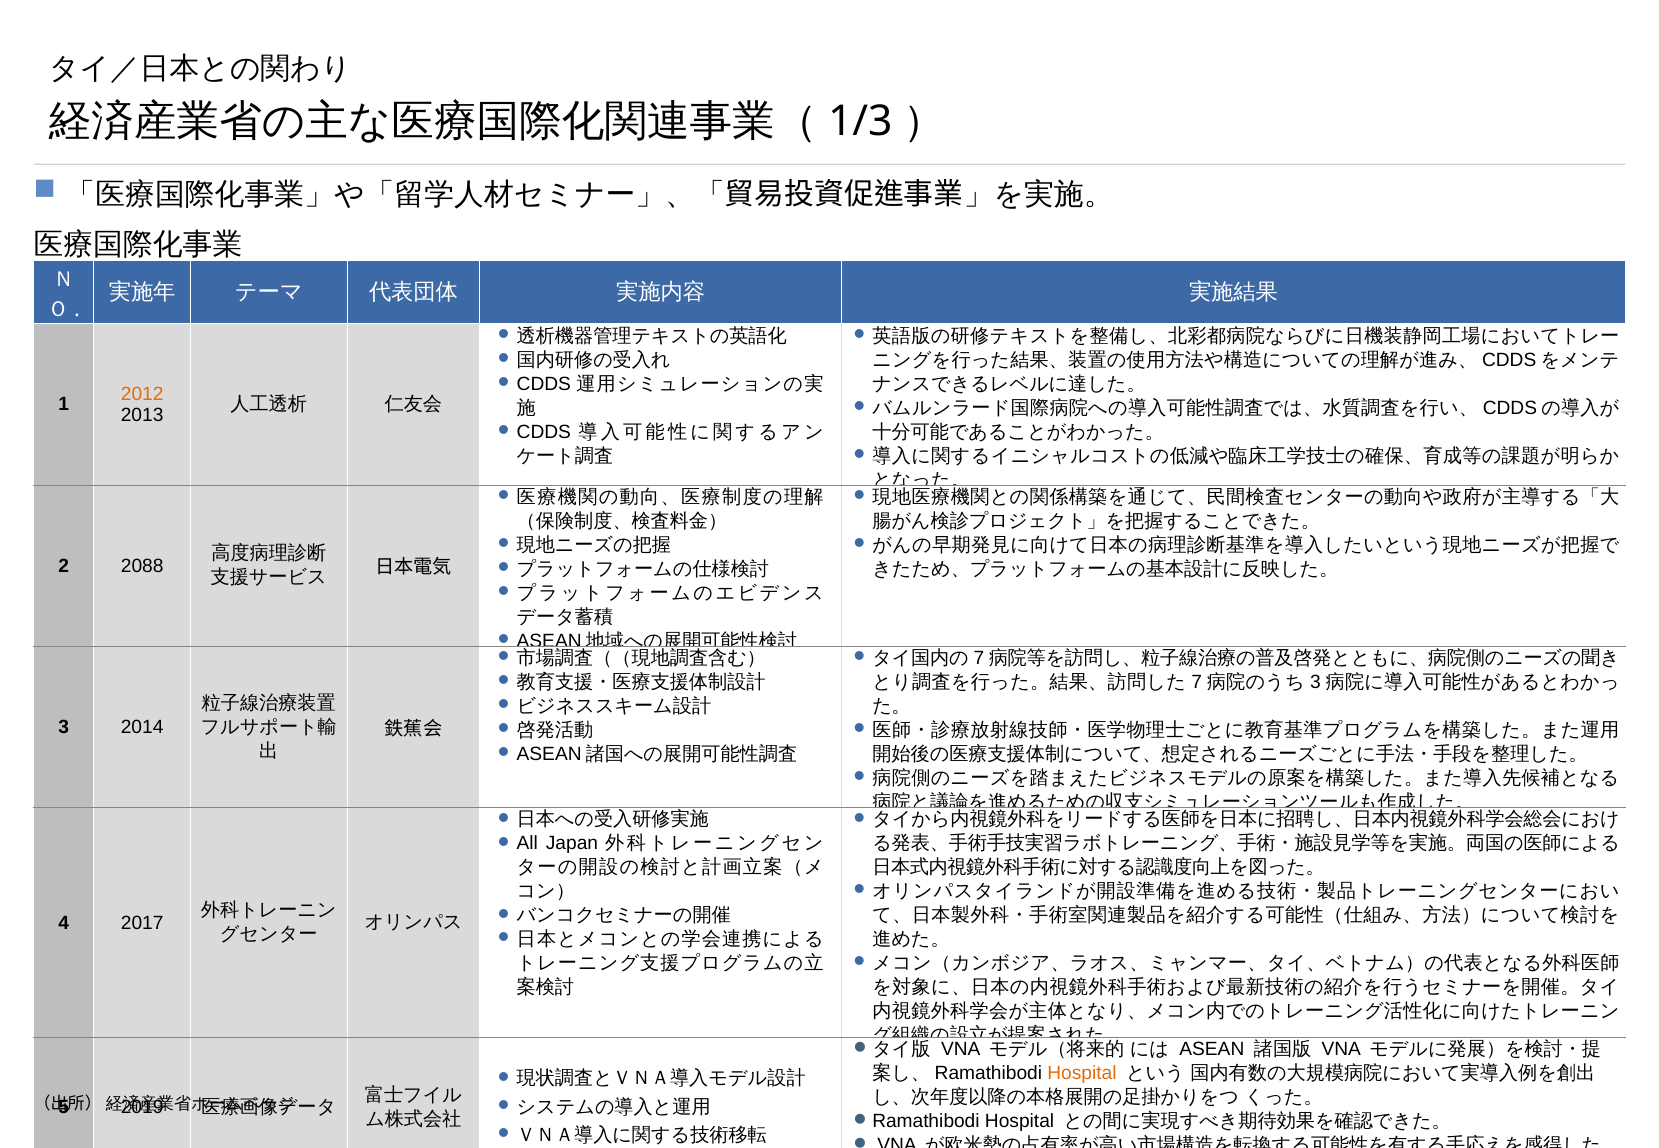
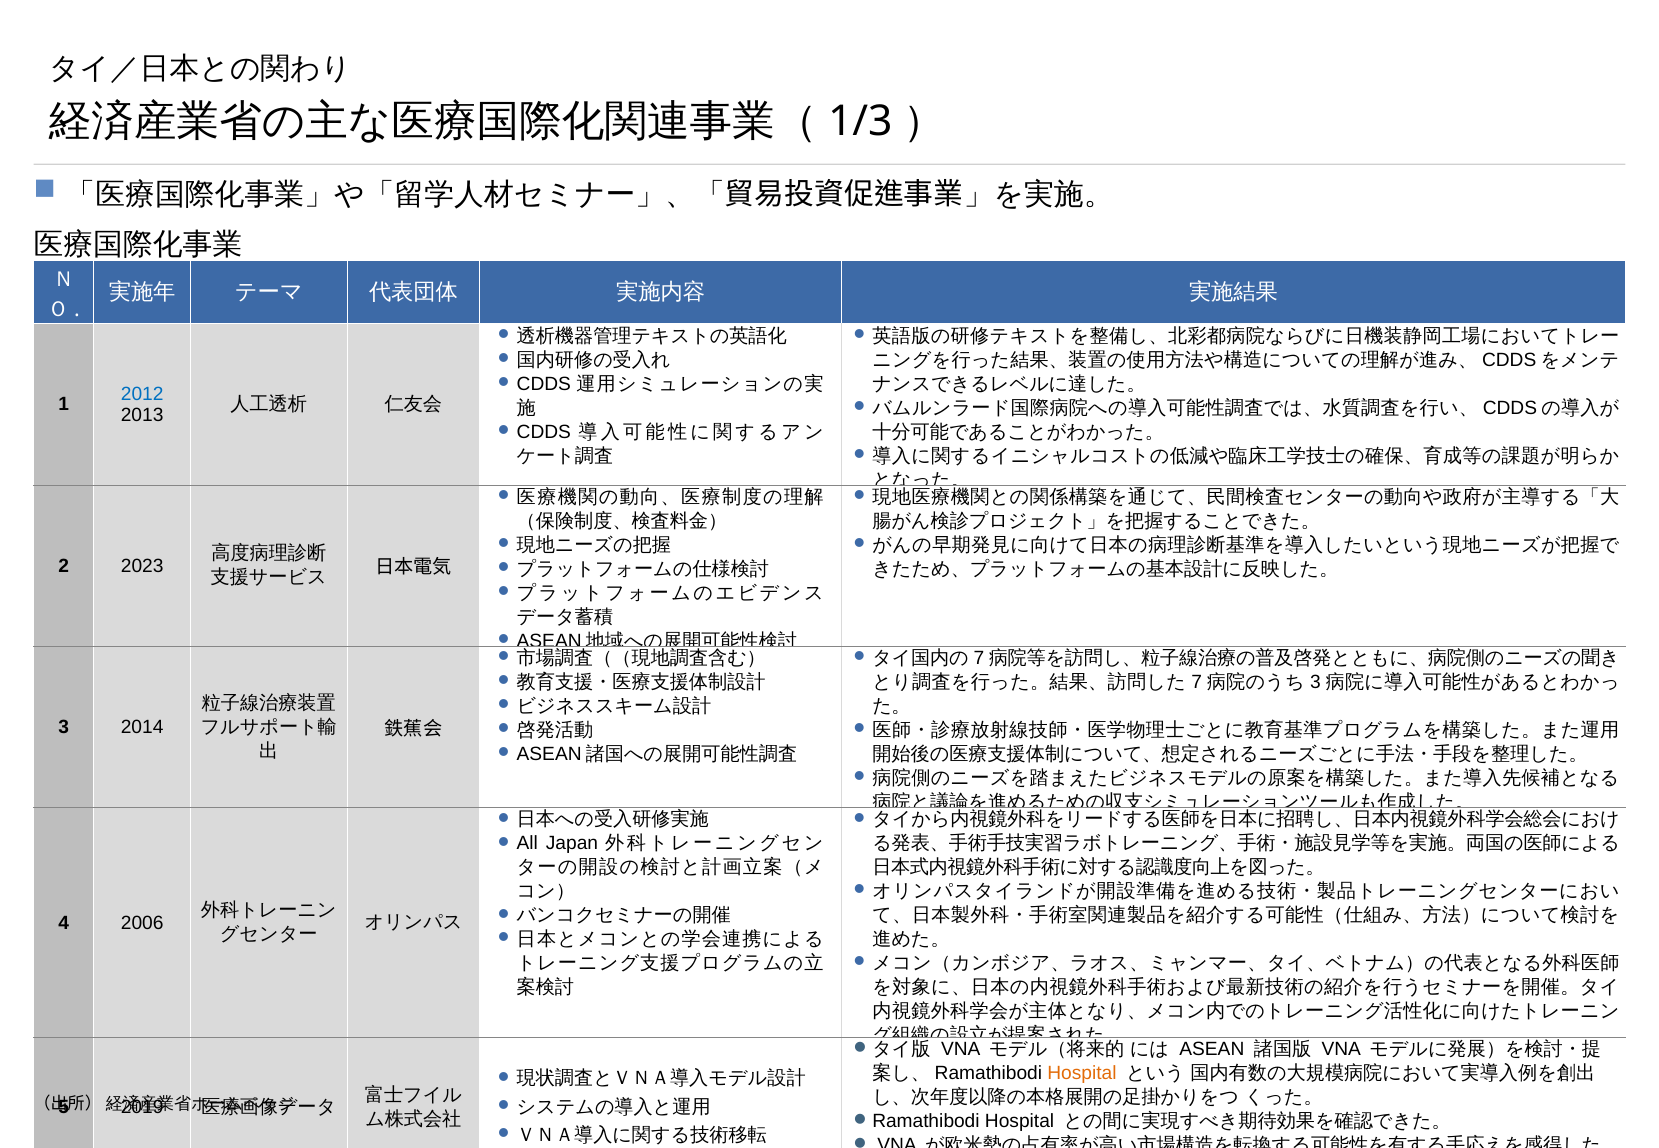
2012 colour: orange -> blue (142, 394)
2088: 2088 -> 2023 (142, 566)
2017: 2017 -> 2006 (142, 923)
